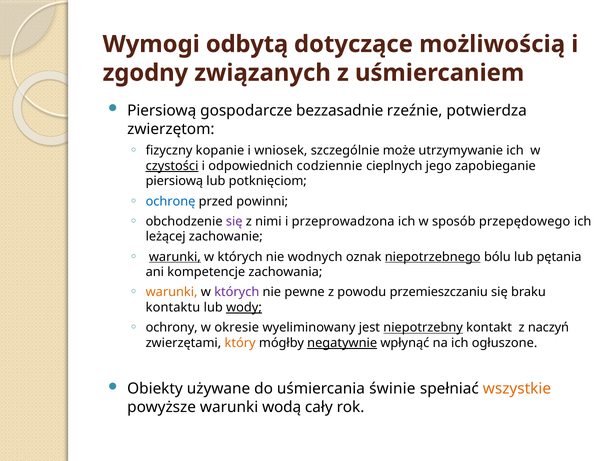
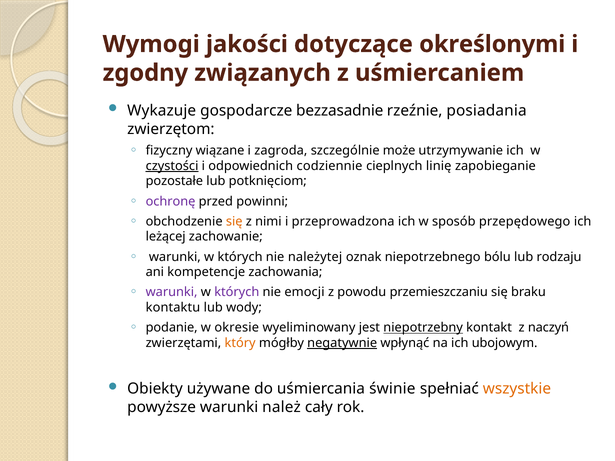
odbytą: odbytą -> jakości (247, 44)
możliwością: możliwością -> określonymi (492, 44)
Piersiową: Piersiową -> Wykazuje (162, 111)
potwierdza: potwierdza -> posiadania (487, 111)
kopanie: kopanie -> wiązane (220, 151)
wniosek: wniosek -> zagroda (281, 151)
jego: jego -> linię (439, 166)
piersiową: piersiową -> pozostałe (174, 181)
ochronę colour: blue -> purple (171, 201)
się colour: purple -> orange (234, 221)
warunki underline: present -> none (175, 257)
wodnych: wodnych -> należytej (315, 257)
niepotrzebnego underline: present -> none (433, 257)
pętania: pętania -> rodzaju (559, 257)
warunki colour: orange -> purple (172, 292)
pewne: pewne -> emocji (304, 292)
wody underline: present -> none (244, 308)
ochrony: ochrony -> podanie (172, 328)
ogłuszone: ogłuszone -> ubojowym (505, 343)
wodą: wodą -> należ (282, 407)
